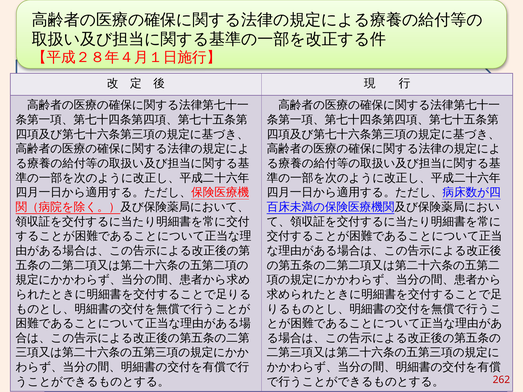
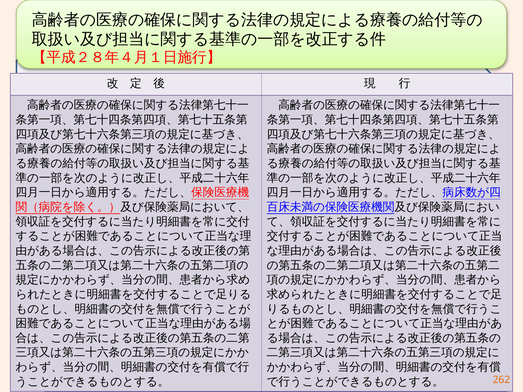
262 colour: red -> orange (501, 380)
